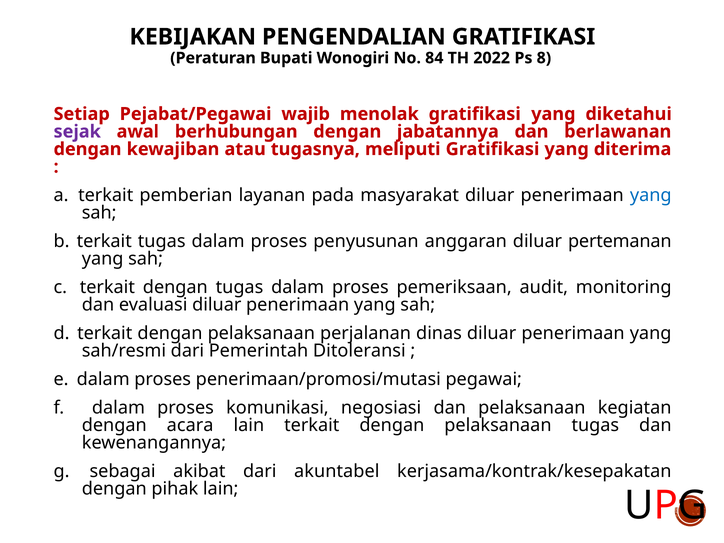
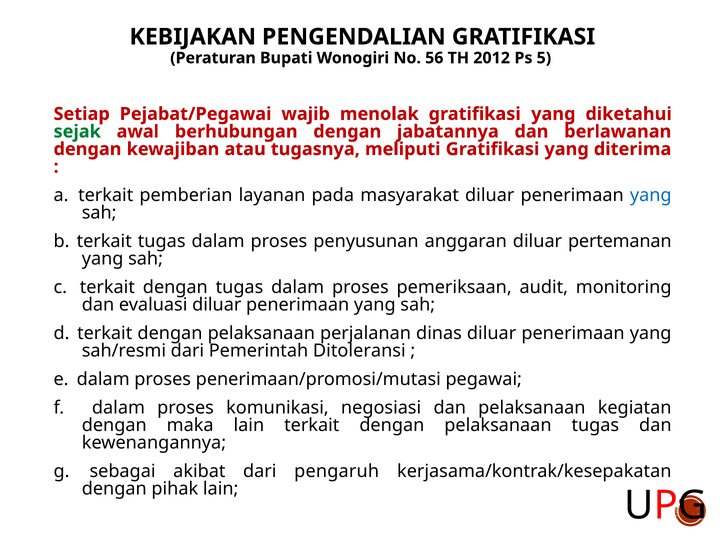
84: 84 -> 56 (434, 58)
2022: 2022 -> 2012 (492, 58)
8: 8 -> 5 (544, 58)
sejak colour: purple -> green (77, 132)
acara: acara -> maka (190, 425)
akuntabel: akuntabel -> pengaruh (337, 471)
